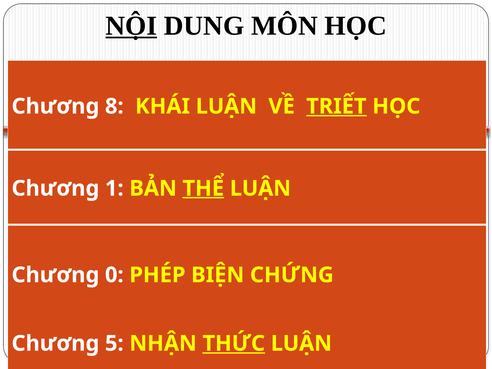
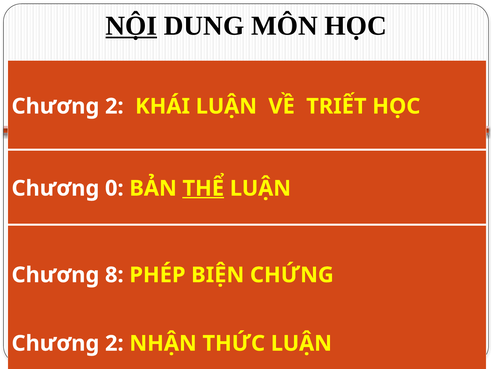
8: 8 -> 2 (114, 106)
TRIẾT underline: present -> none (336, 106)
1: 1 -> 0 (114, 188)
0: 0 -> 8 (114, 275)
5: 5 -> 2 (114, 343)
THỨC underline: present -> none (234, 343)
